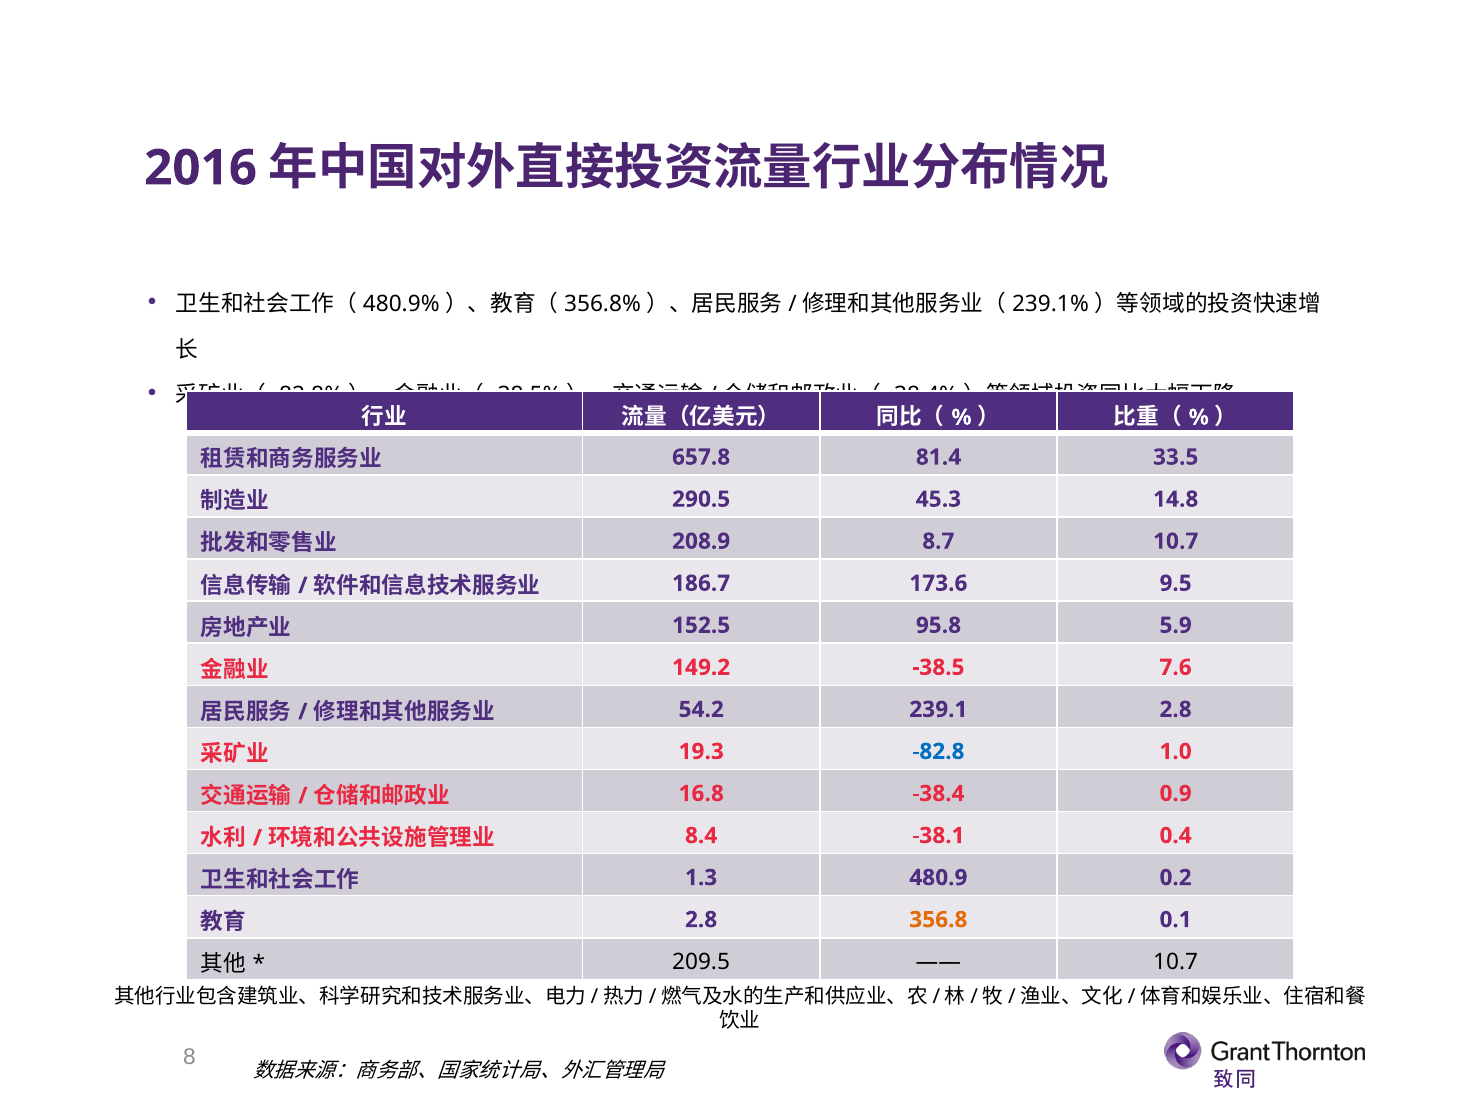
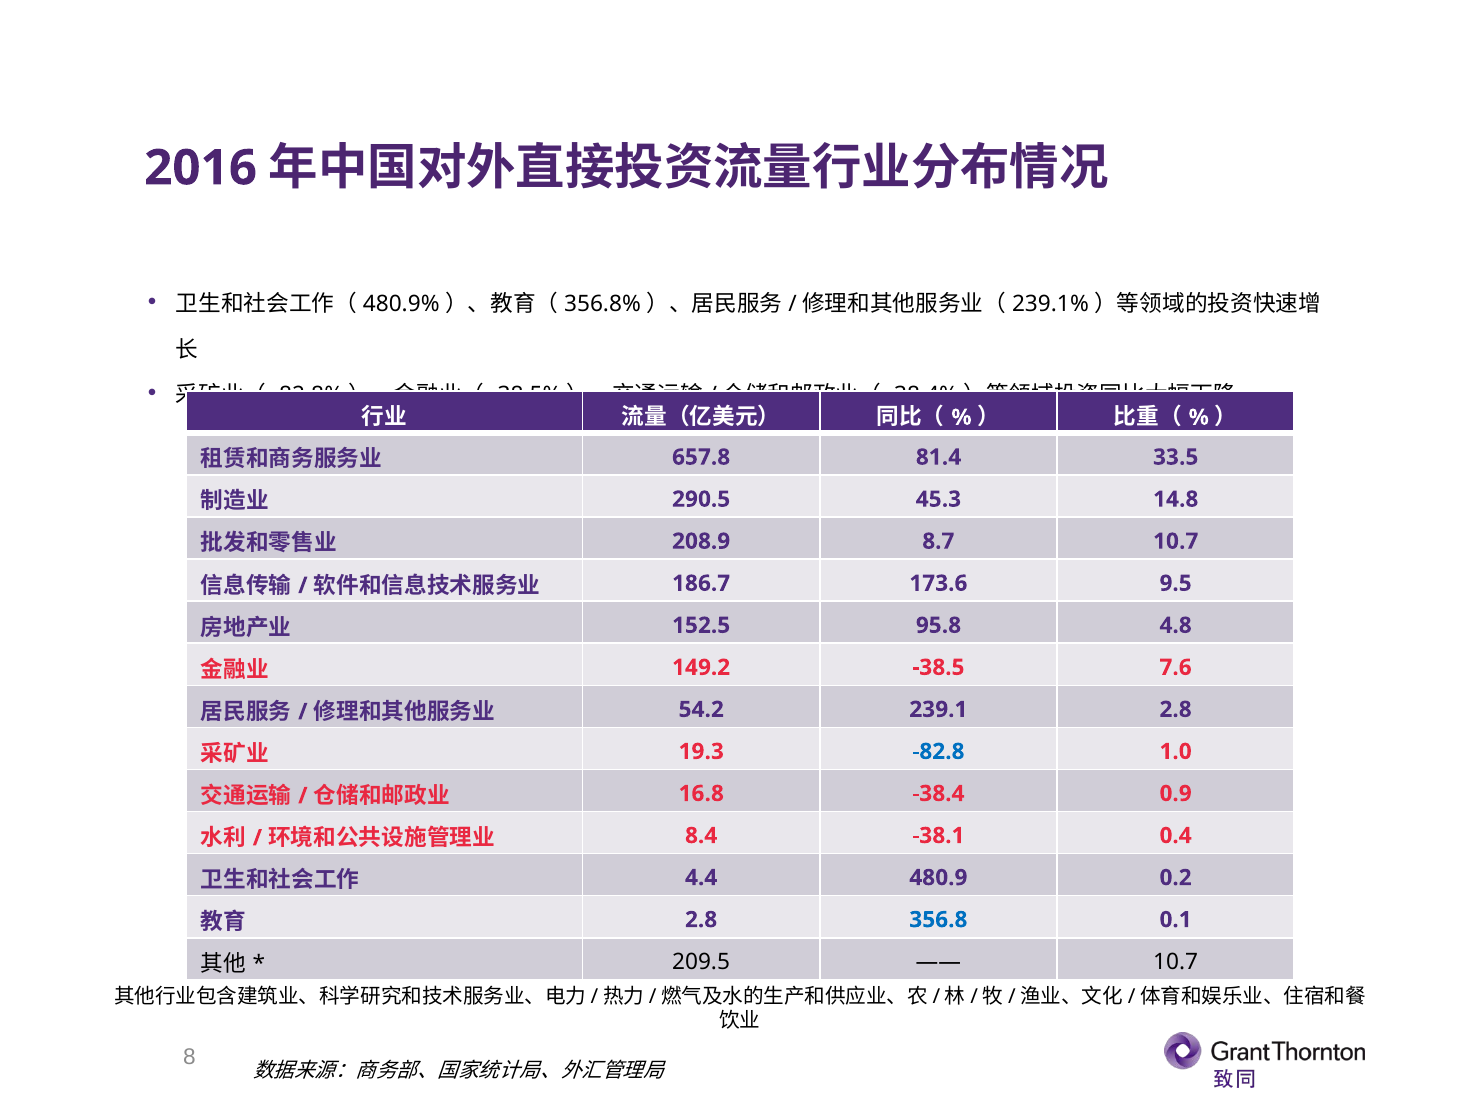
5.9: 5.9 -> 4.8 (1176, 626)
1.3: 1.3 -> 4.4 (701, 878)
356.8 colour: orange -> blue (938, 920)
